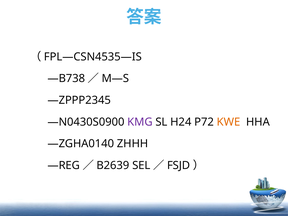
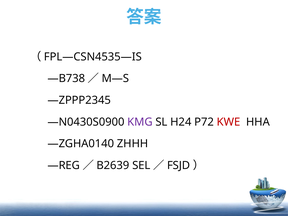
KWE colour: orange -> red (229, 122)
